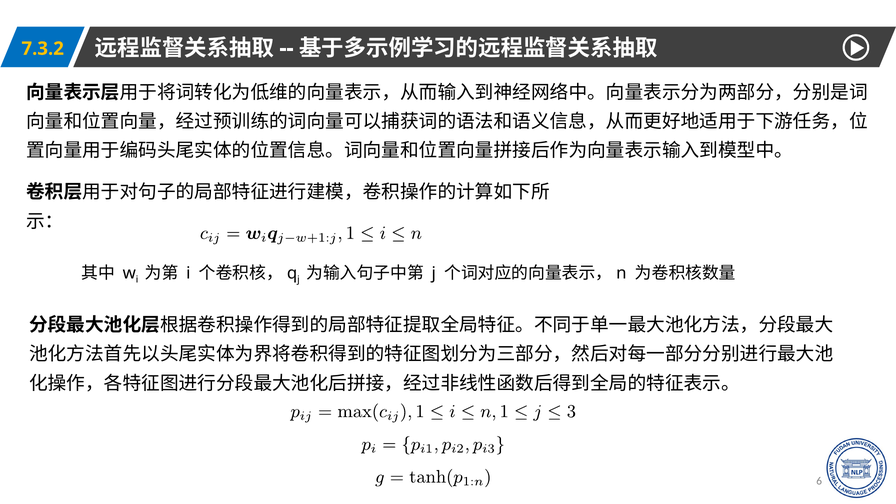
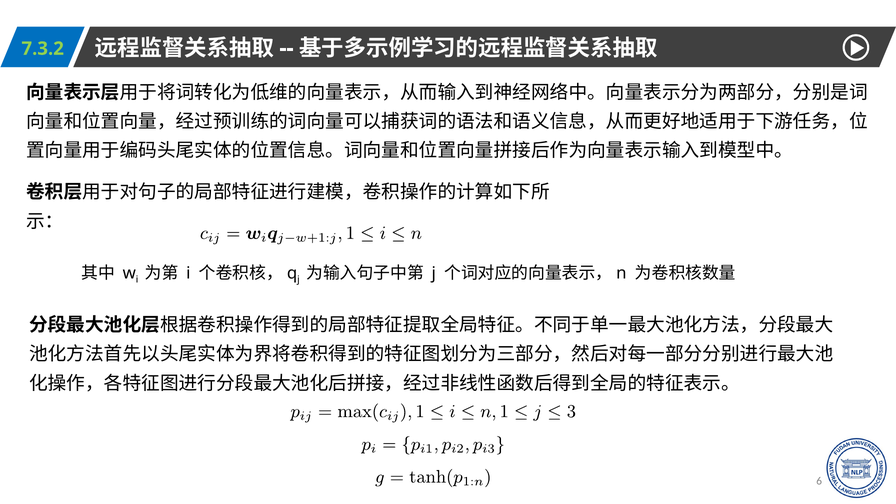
7.3.2 colour: yellow -> light green (43, 49)
